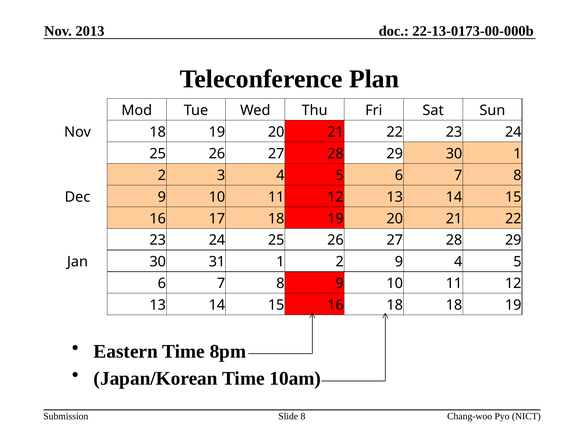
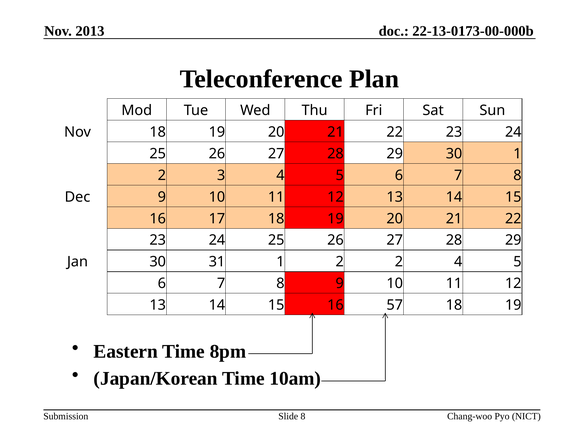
2 9: 9 -> 2 (399, 262)
16 18: 18 -> 57 (395, 305)
